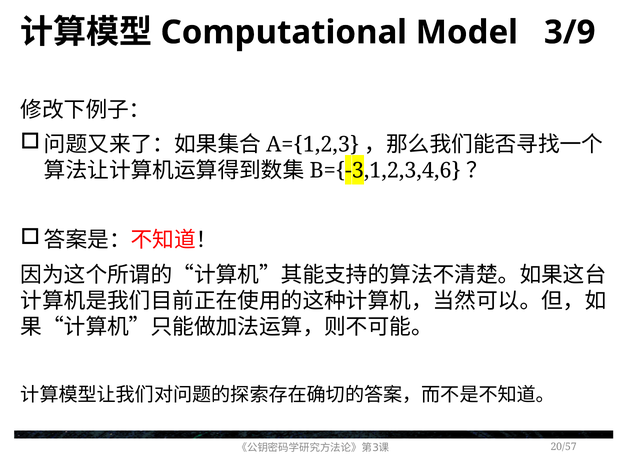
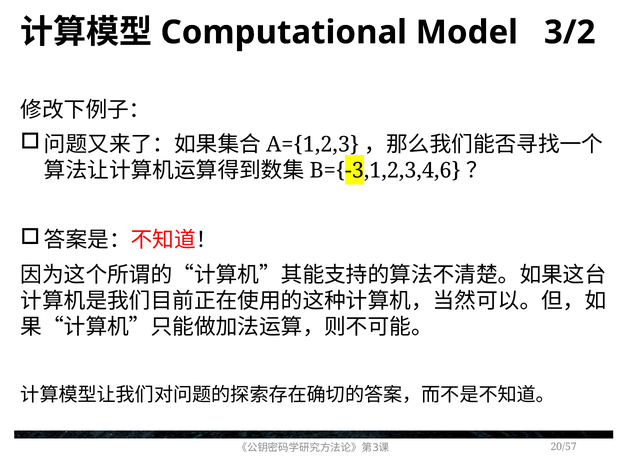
3/9: 3/9 -> 3/2 (570, 32)
